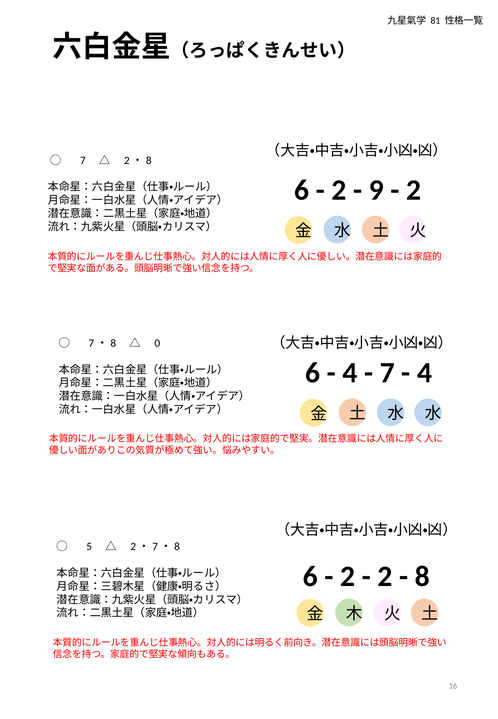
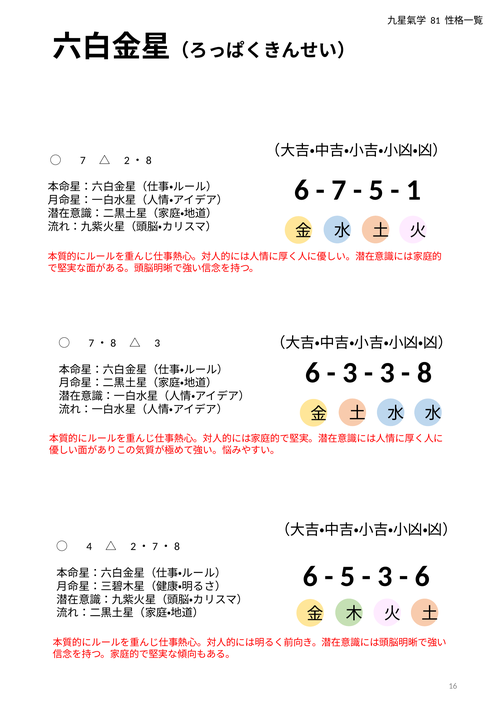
2: 2 -> 7 (339, 190)
9: 9 -> 5 (376, 190)
2: 2 -> 1 (414, 190)
0: 0 -> 3 (157, 343)
4: 4 -> 3 (350, 373)
7: 7 -> 3 (387, 373)
4: 4 -> 8 (425, 373)
5: 5 -> 4 (89, 547)
2: 2 -> 5 (348, 577)
2: 2 -> 3 (385, 577)
8: 8 -> 6 (422, 577)
